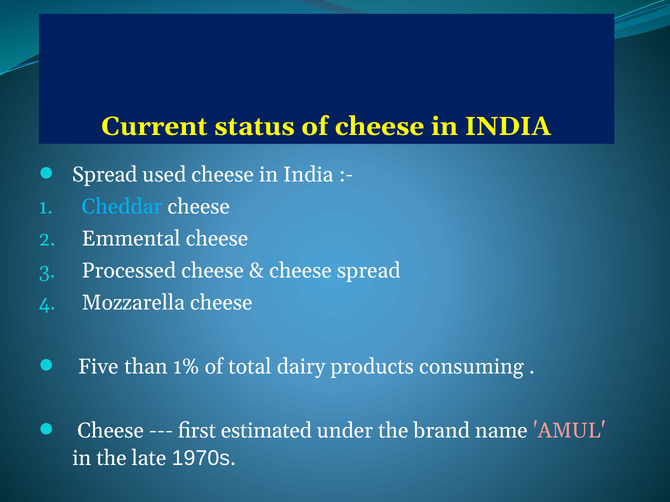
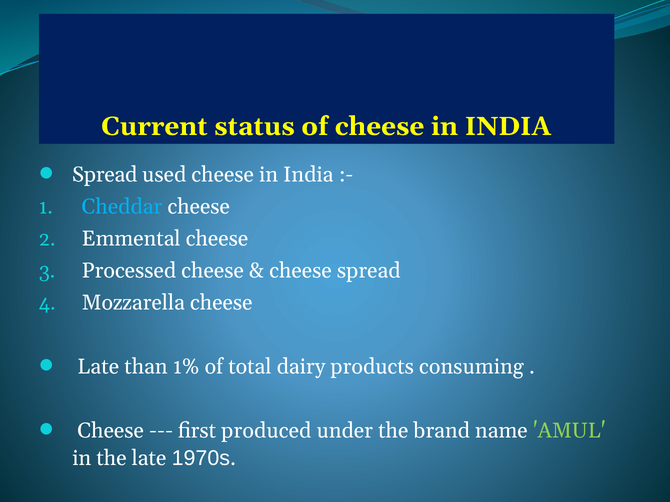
Five: Five -> Late (98, 367)
estimated: estimated -> produced (266, 431)
AMUL colour: pink -> light green (569, 431)
